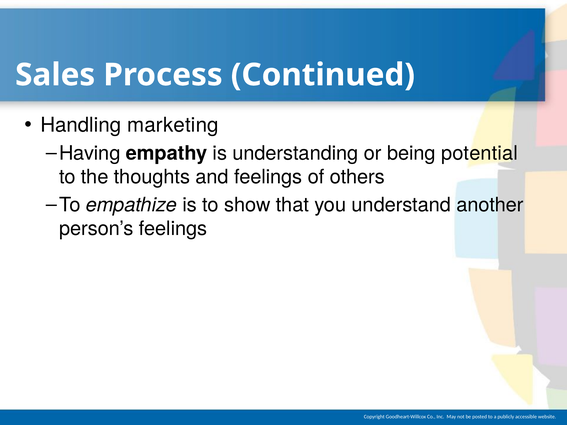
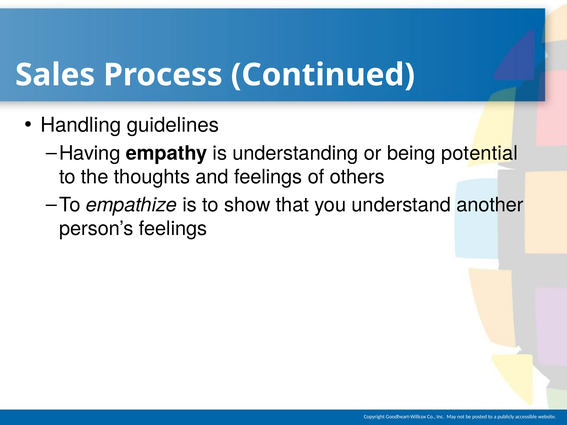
marketing: marketing -> guidelines (173, 125)
